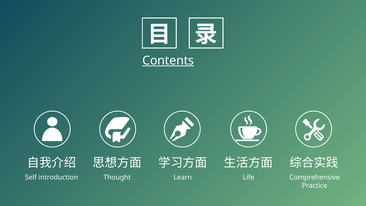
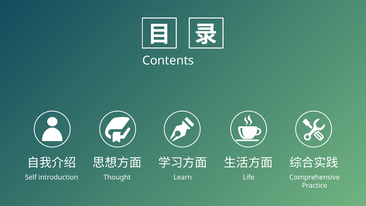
Contents underline: present -> none (168, 61)
